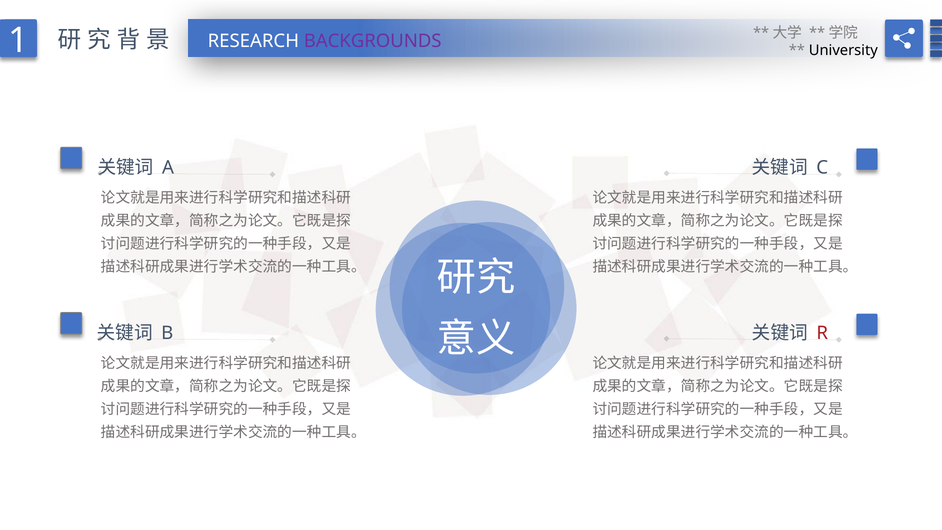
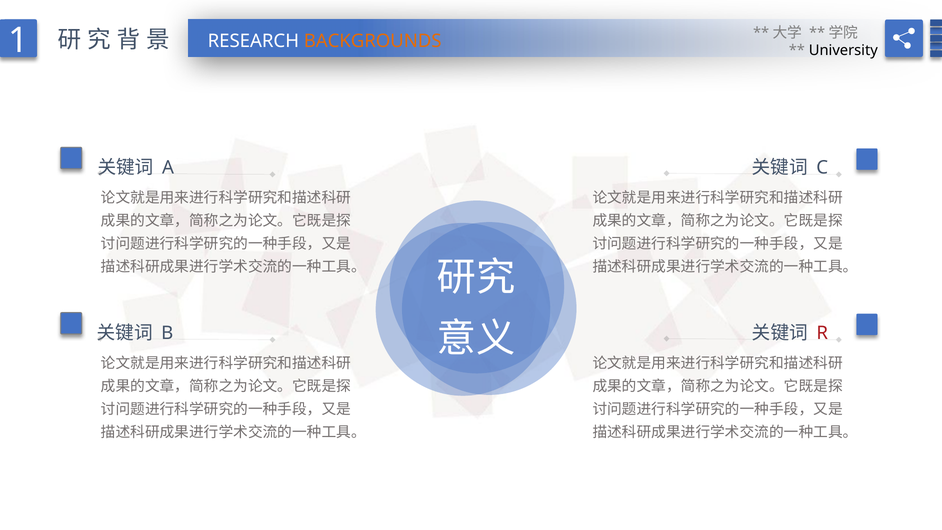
BACKGROUNDS colour: purple -> orange (373, 41)
